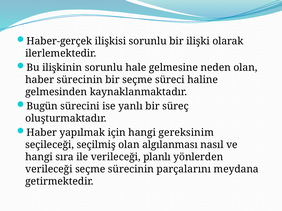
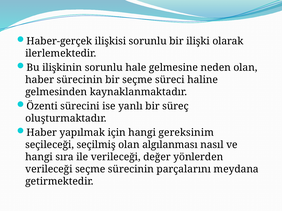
Bugün: Bugün -> Özenti (42, 106)
planlı: planlı -> değer (157, 157)
